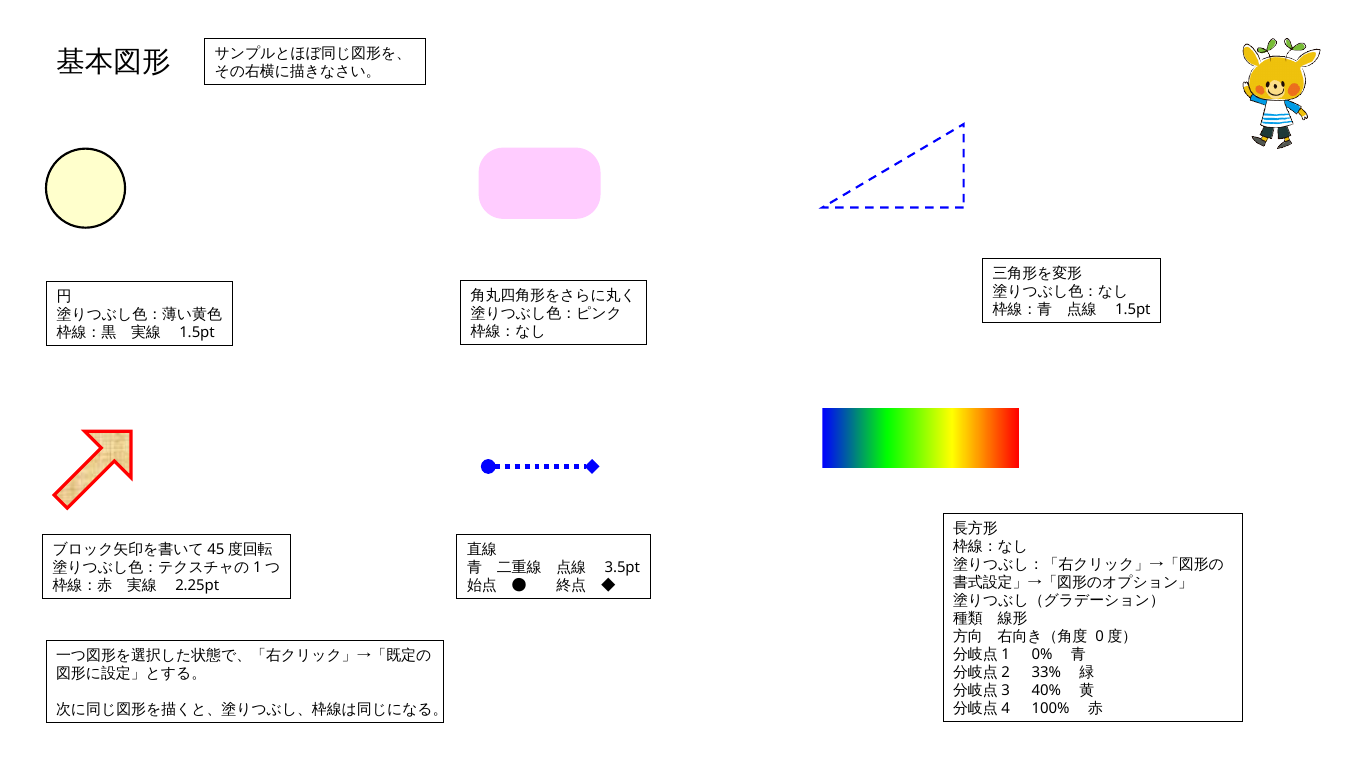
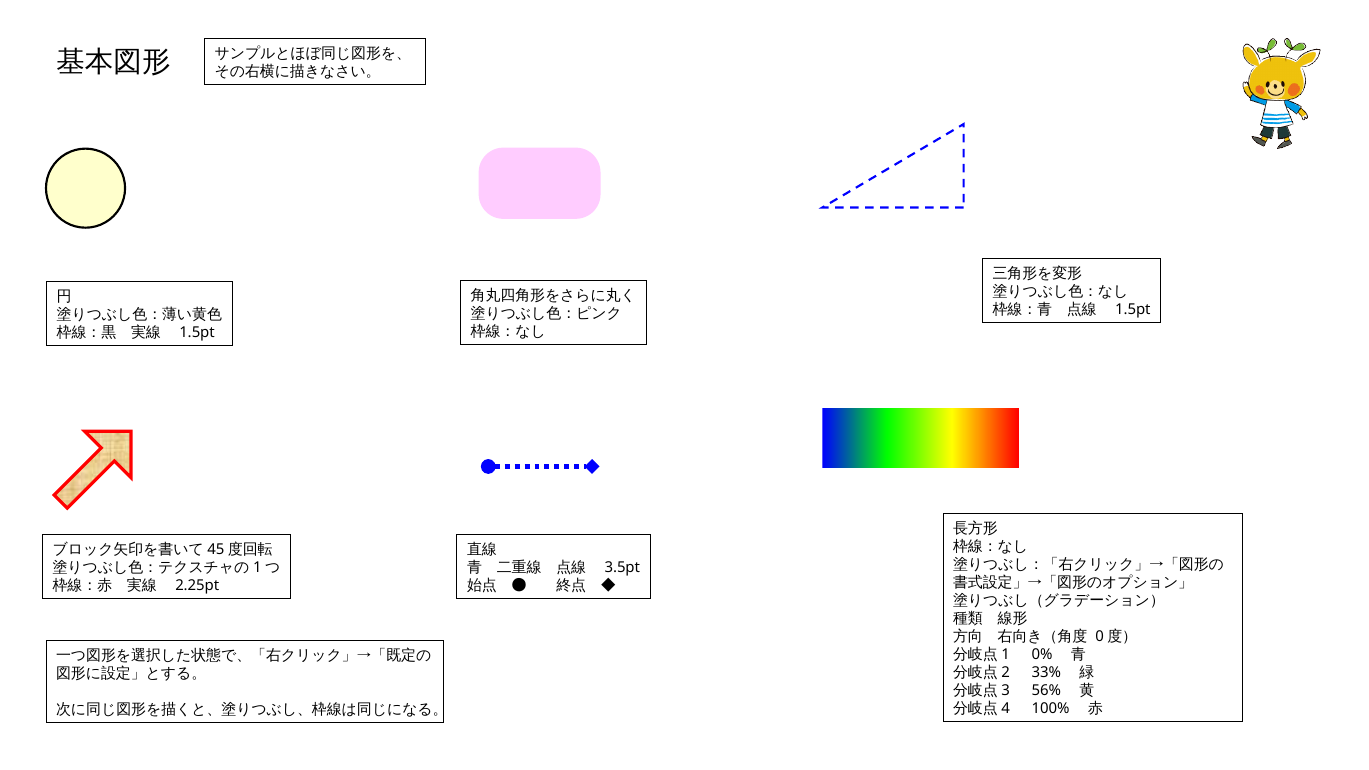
40%: 40% -> 56% (1046, 690)
